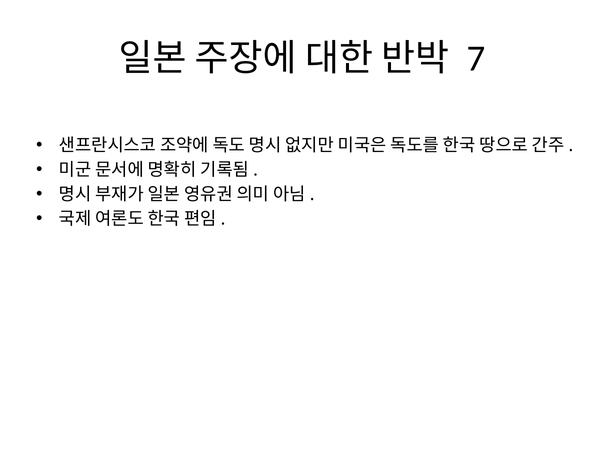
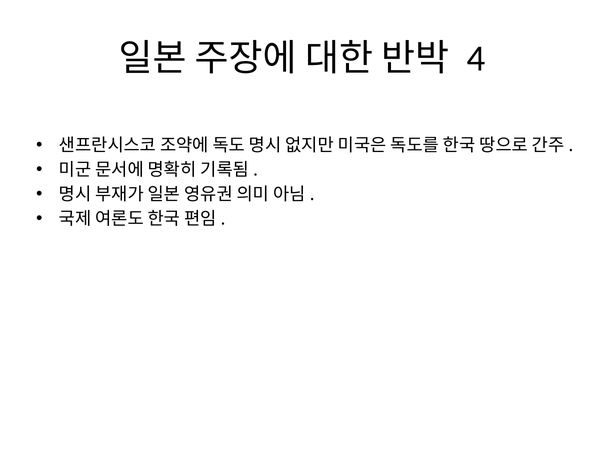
7: 7 -> 4 (476, 58)
